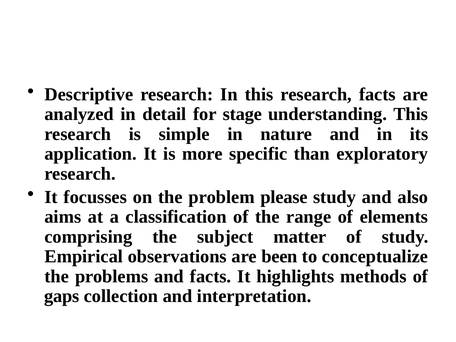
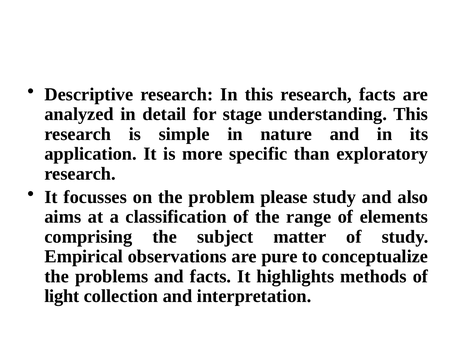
been: been -> pure (279, 256)
gaps: gaps -> light (62, 296)
